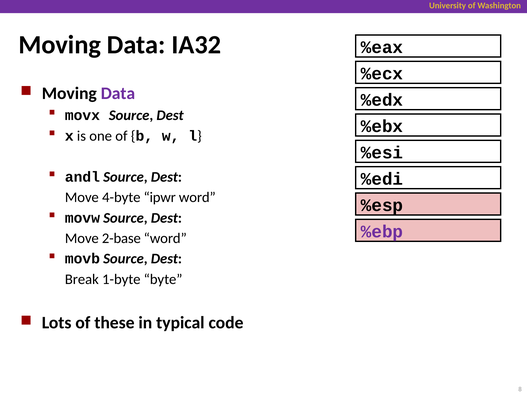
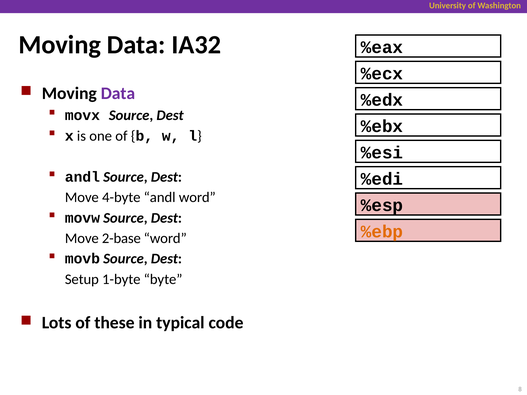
4-byte ipwr: ipwr -> andl (160, 198)
%ebp colour: purple -> orange (382, 232)
Break: Break -> Setup (82, 279)
